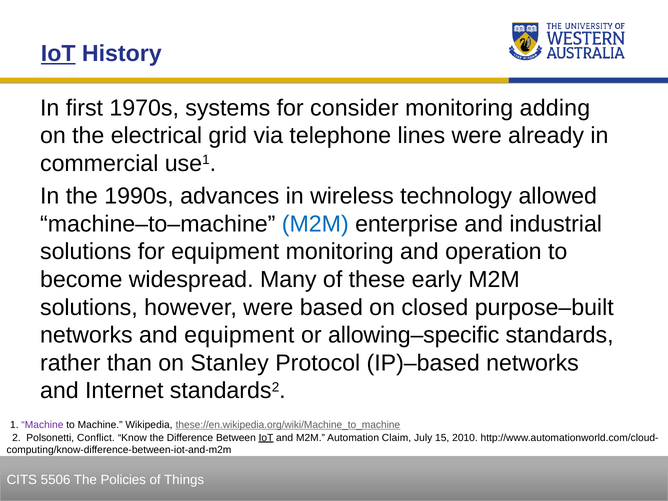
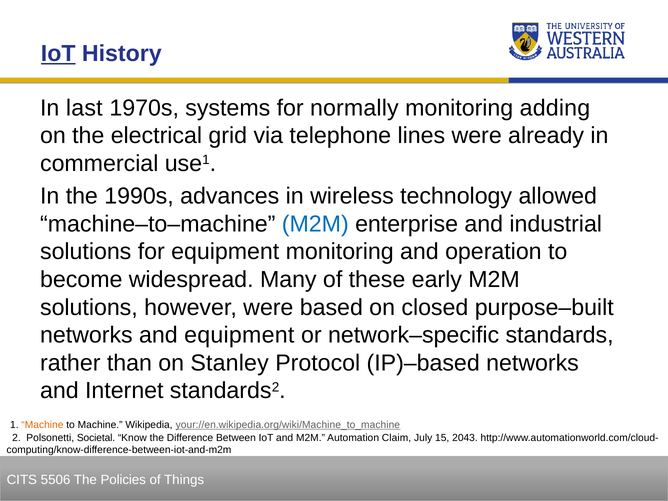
first: first -> last (84, 108)
consider: consider -> normally (354, 108)
allowing–specific: allowing–specific -> network–specific (414, 335)
Machine colour: purple -> orange (42, 425)
these://en.wikipedia.org/wiki/Machine_to_machine: these://en.wikipedia.org/wiki/Machine_to_machine -> your://en.wikipedia.org/wiki/Machine_to_machine (288, 425)
Conflict: Conflict -> Societal (96, 438)
IoT underline: present -> none (266, 438)
2010: 2010 -> 2043 (465, 438)
